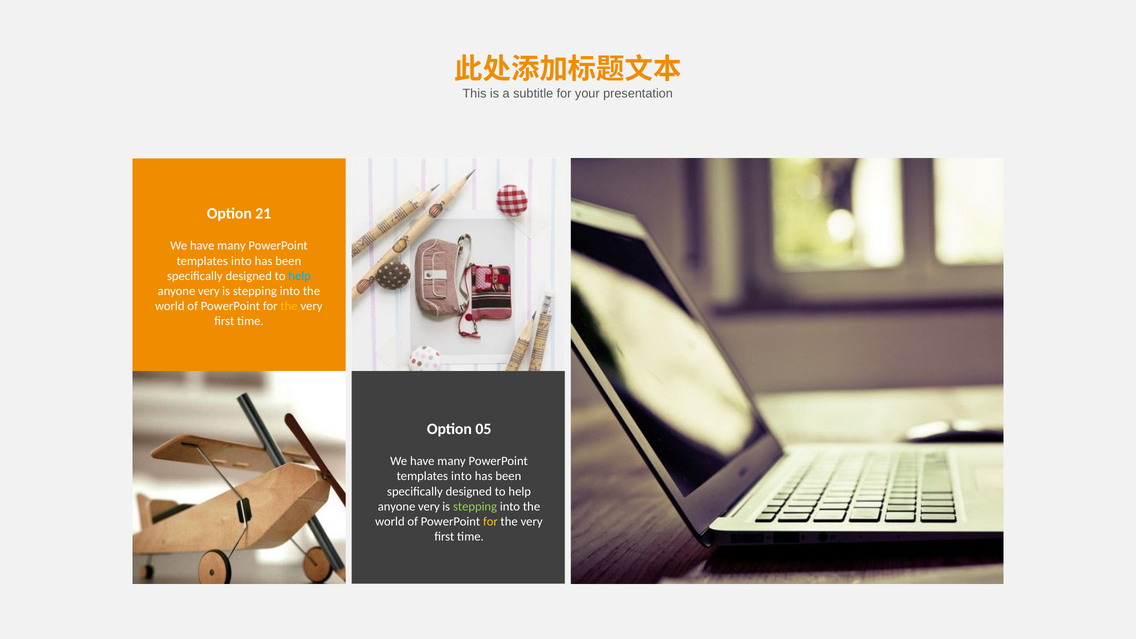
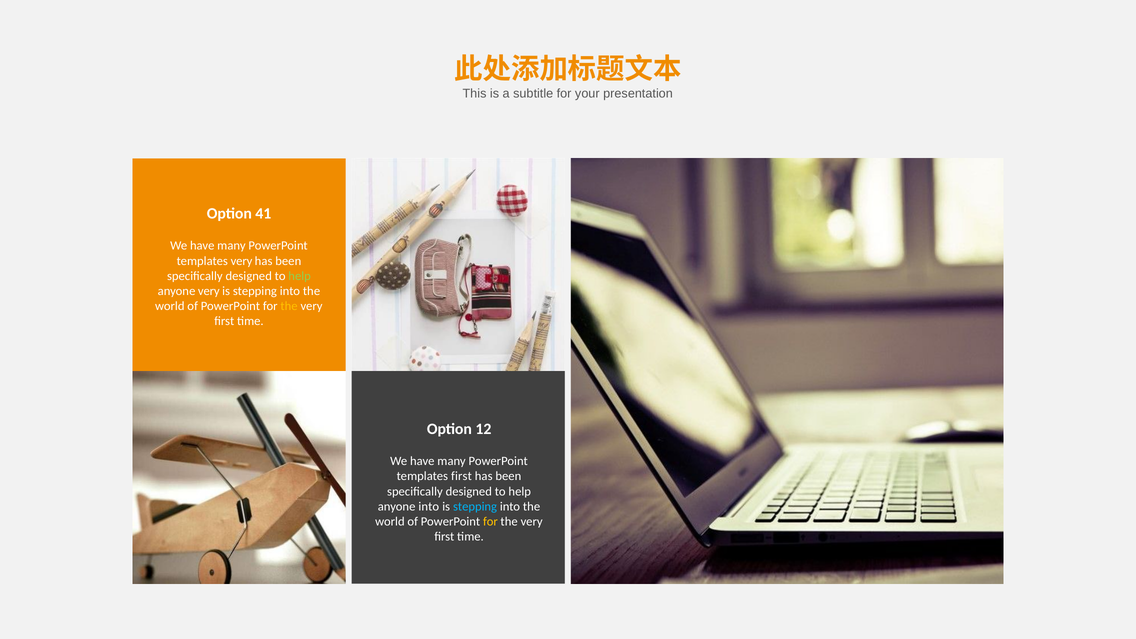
21: 21 -> 41 (263, 214)
into: into -> very (242, 261)
help colour: light blue -> light green (300, 276)
05: 05 -> 12 (483, 429)
into: into -> first (461, 476)
very: very -> into (429, 506)
stepping colour: light green -> light blue (475, 506)
